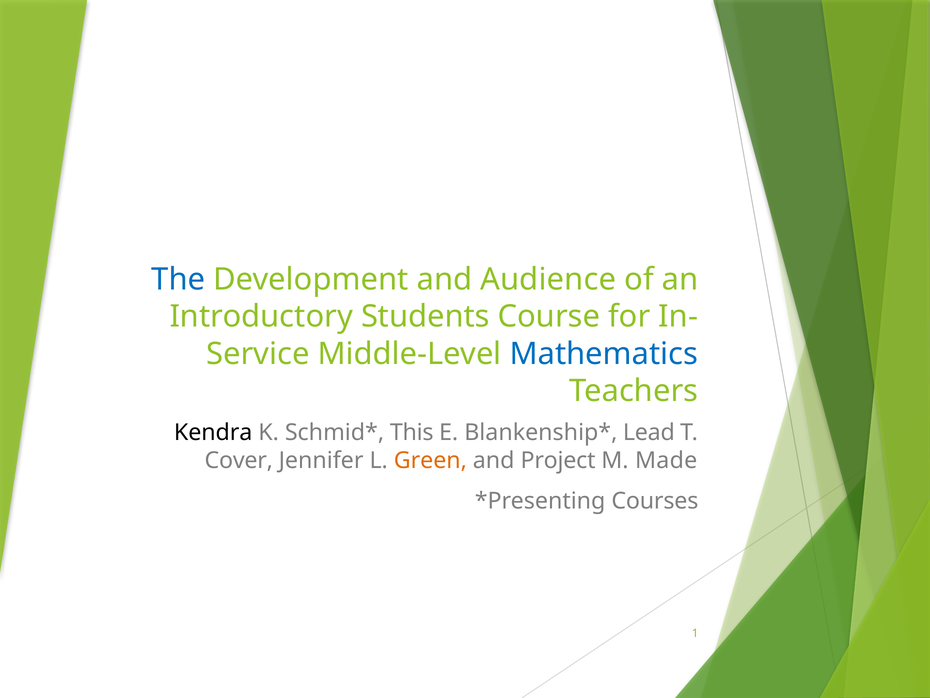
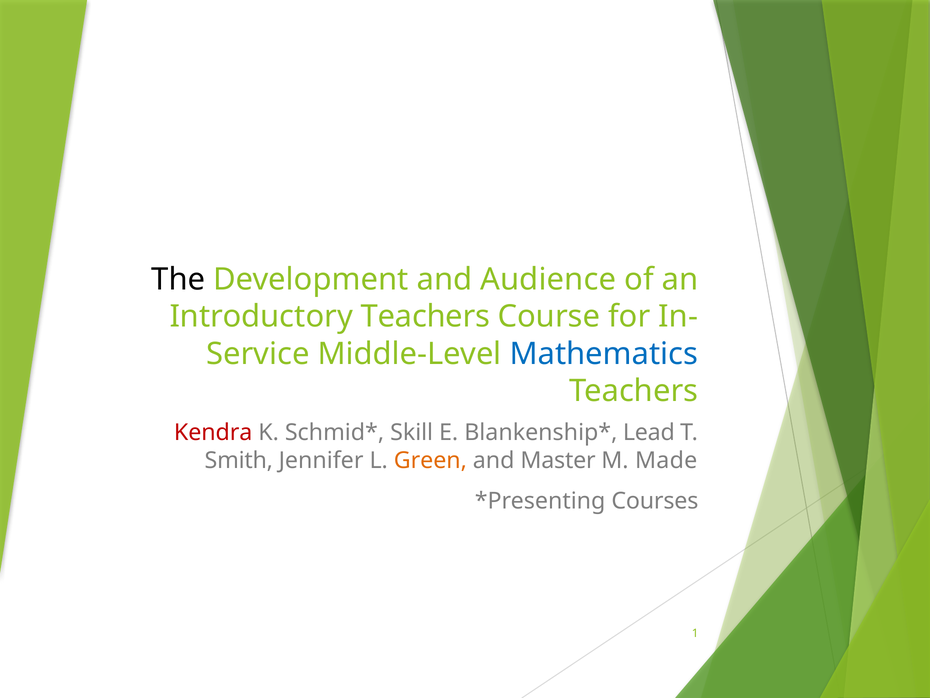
The colour: blue -> black (178, 279)
Introductory Students: Students -> Teachers (425, 316)
Kendra colour: black -> red (213, 432)
This: This -> Skill (412, 432)
Cover: Cover -> Smith (239, 460)
Project: Project -> Master (558, 460)
